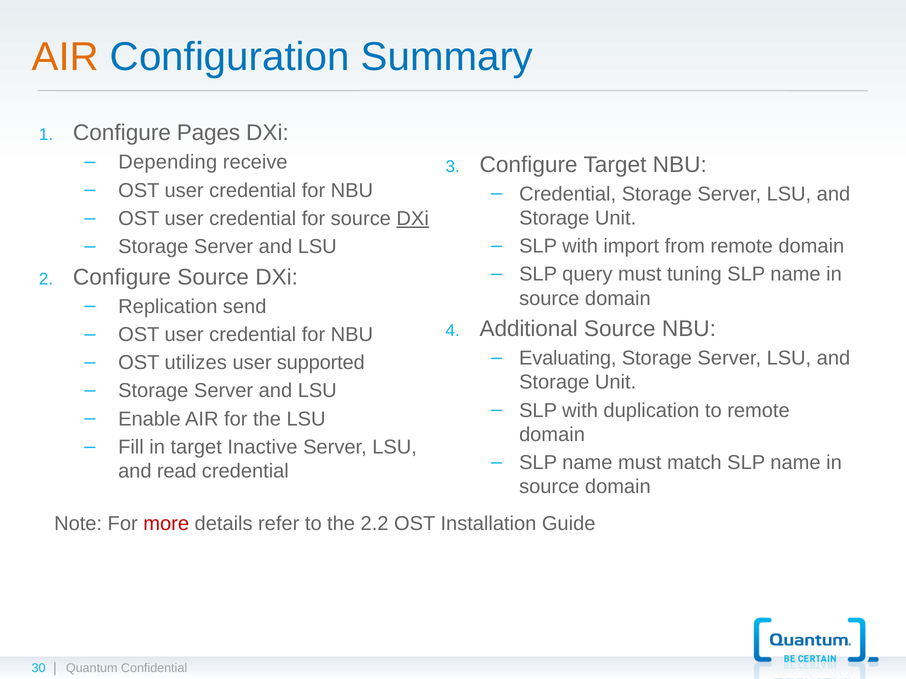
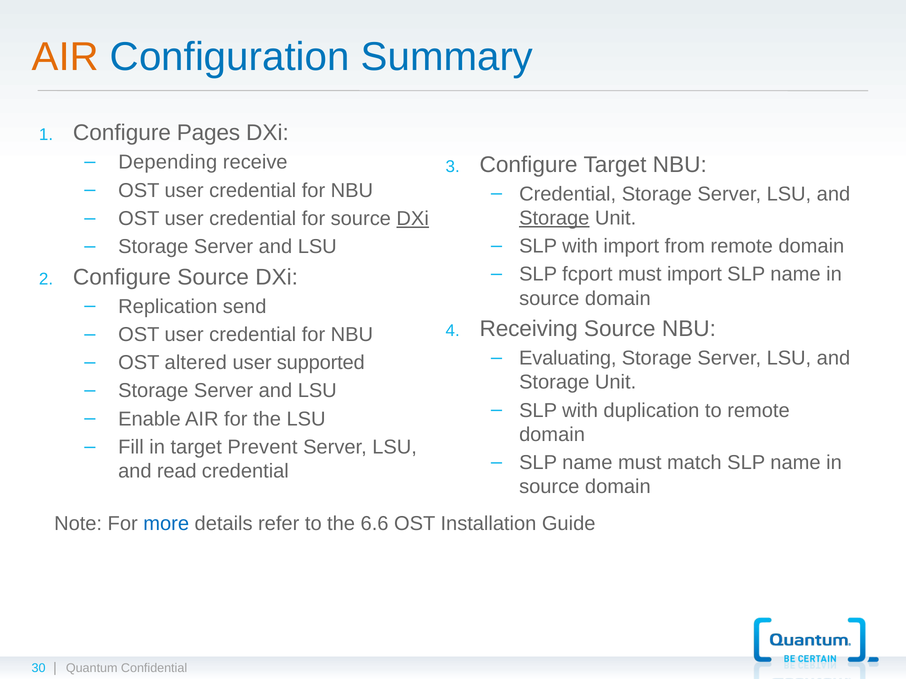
Storage underline: none -> present (554, 218)
query: query -> fcport (587, 275)
must tuning: tuning -> import (694, 275)
Additional: Additional -> Receiving (529, 329)
utilizes: utilizes -> altered (196, 363)
Inactive: Inactive -> Prevent (262, 447)
more colour: red -> blue (166, 524)
2.2: 2.2 -> 6.6 (375, 524)
